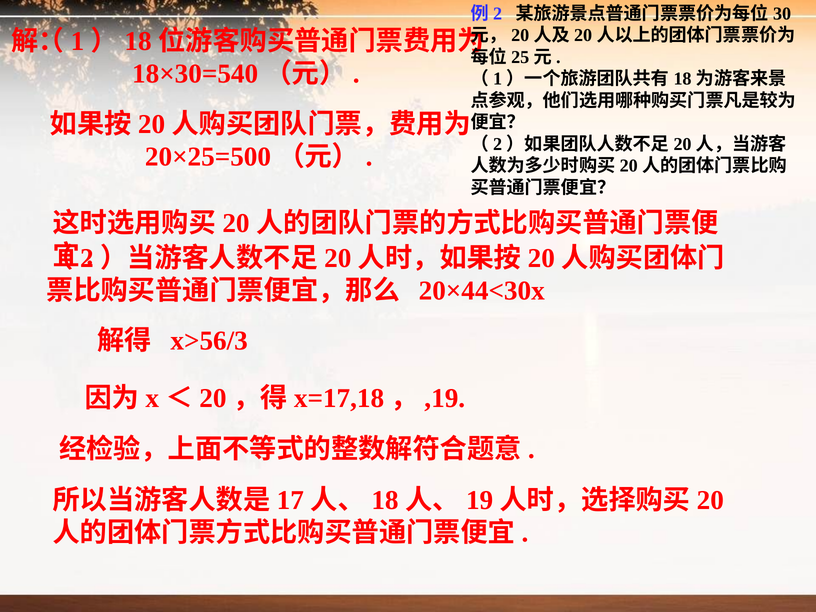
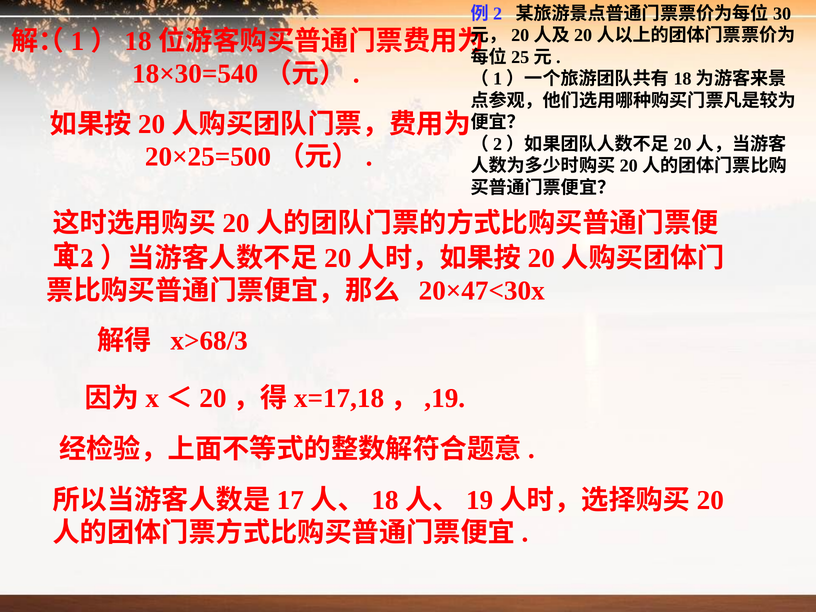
20×44<30x: 20×44<30x -> 20×47<30x (482, 291)
x>56/3: x>56/3 -> x>68/3 (209, 341)
